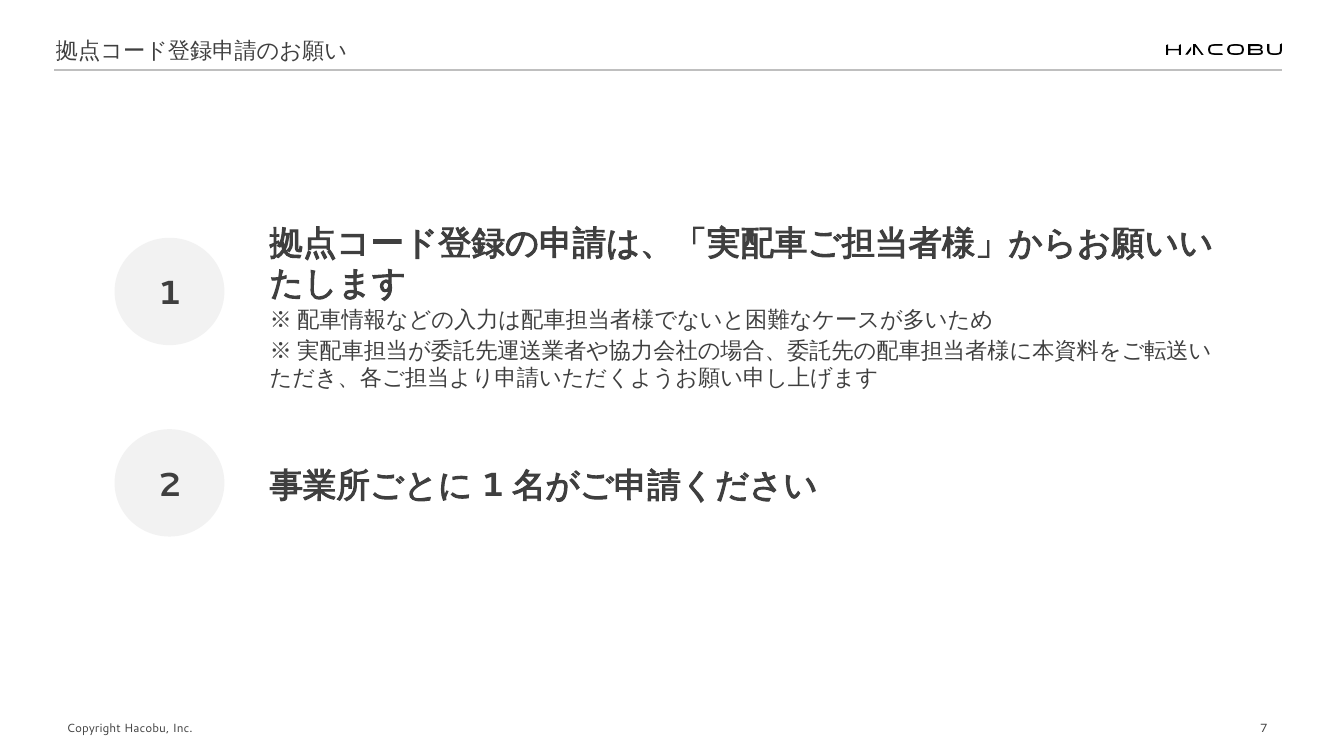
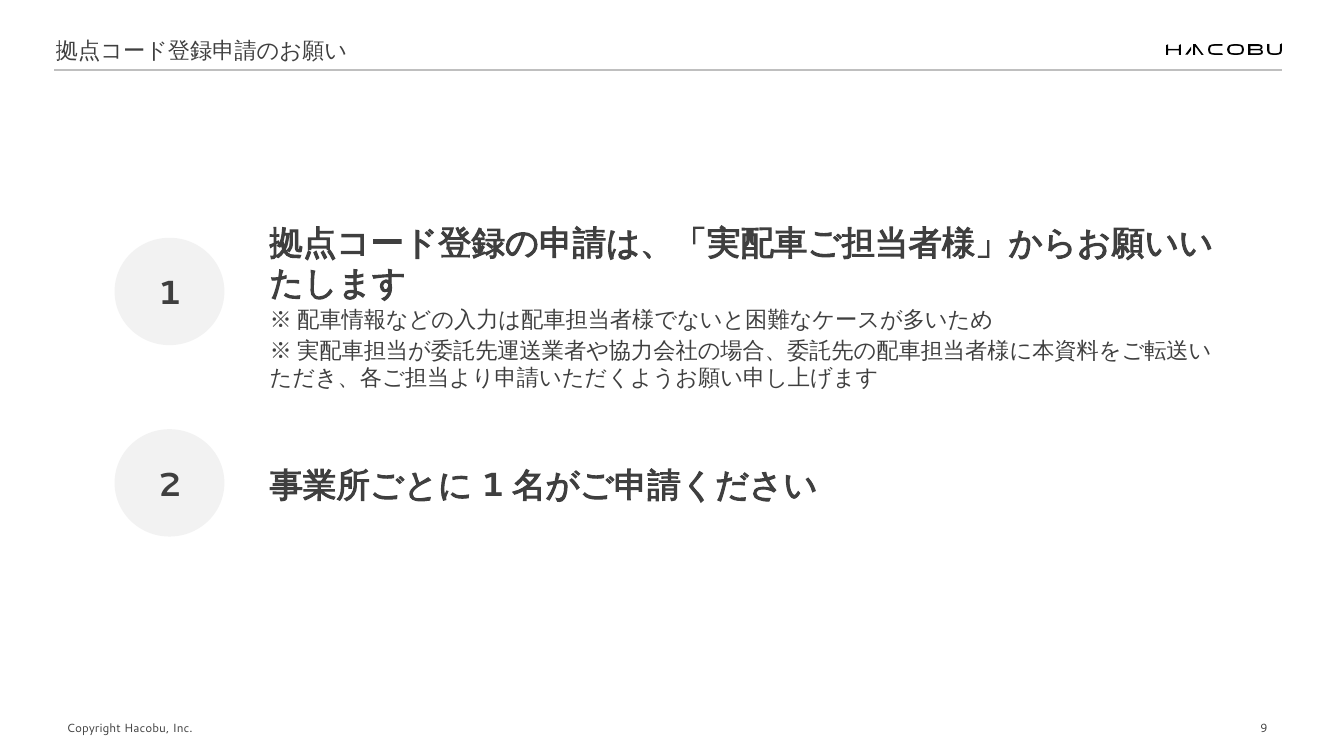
7: 7 -> 9 (1264, 728)
